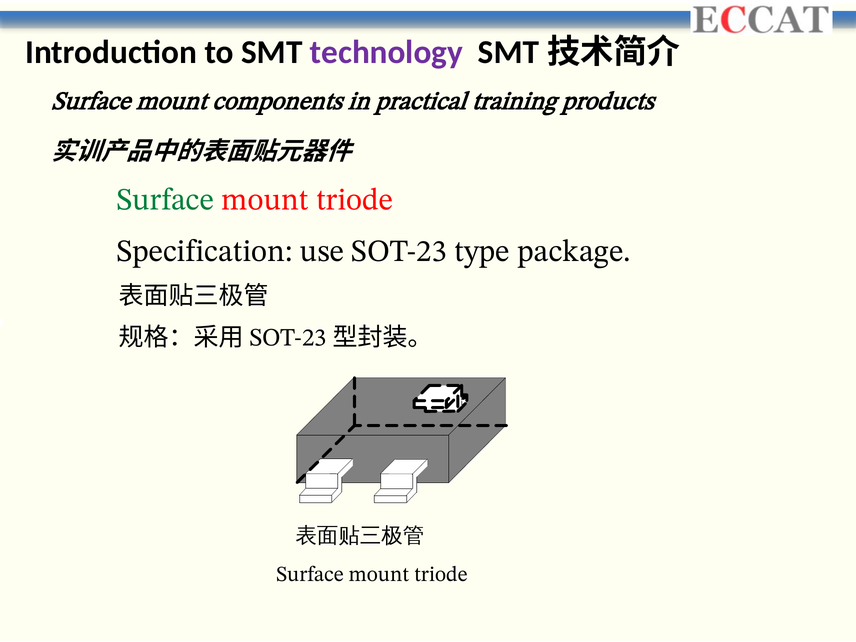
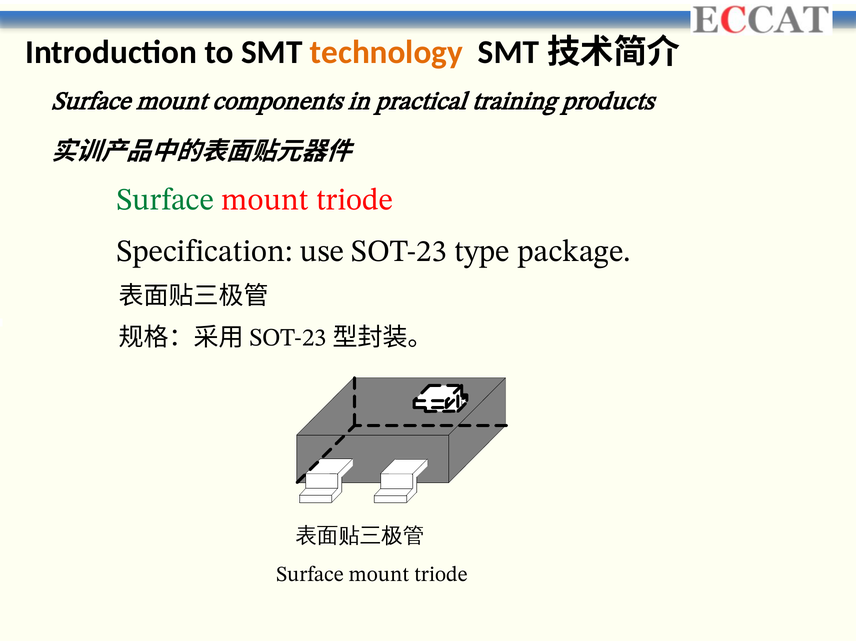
technology colour: purple -> orange (386, 52)
